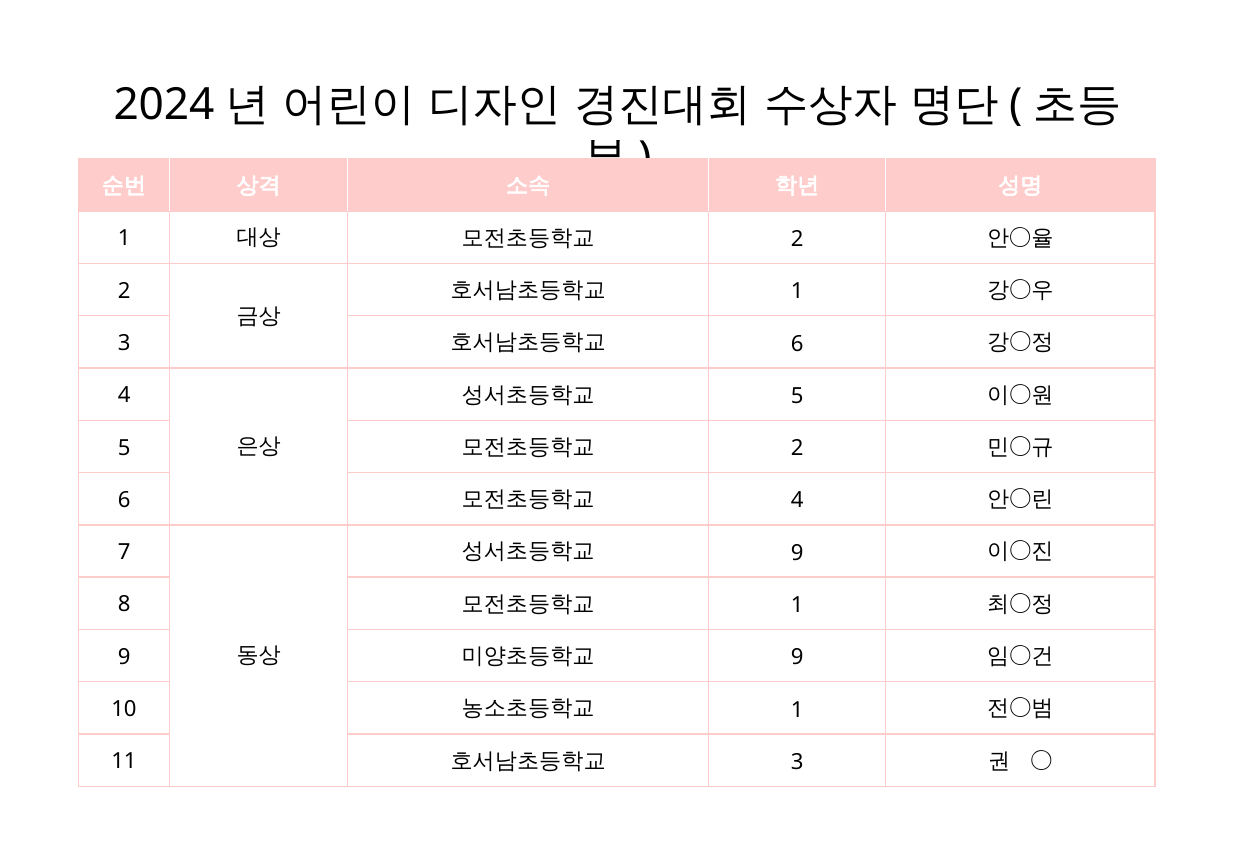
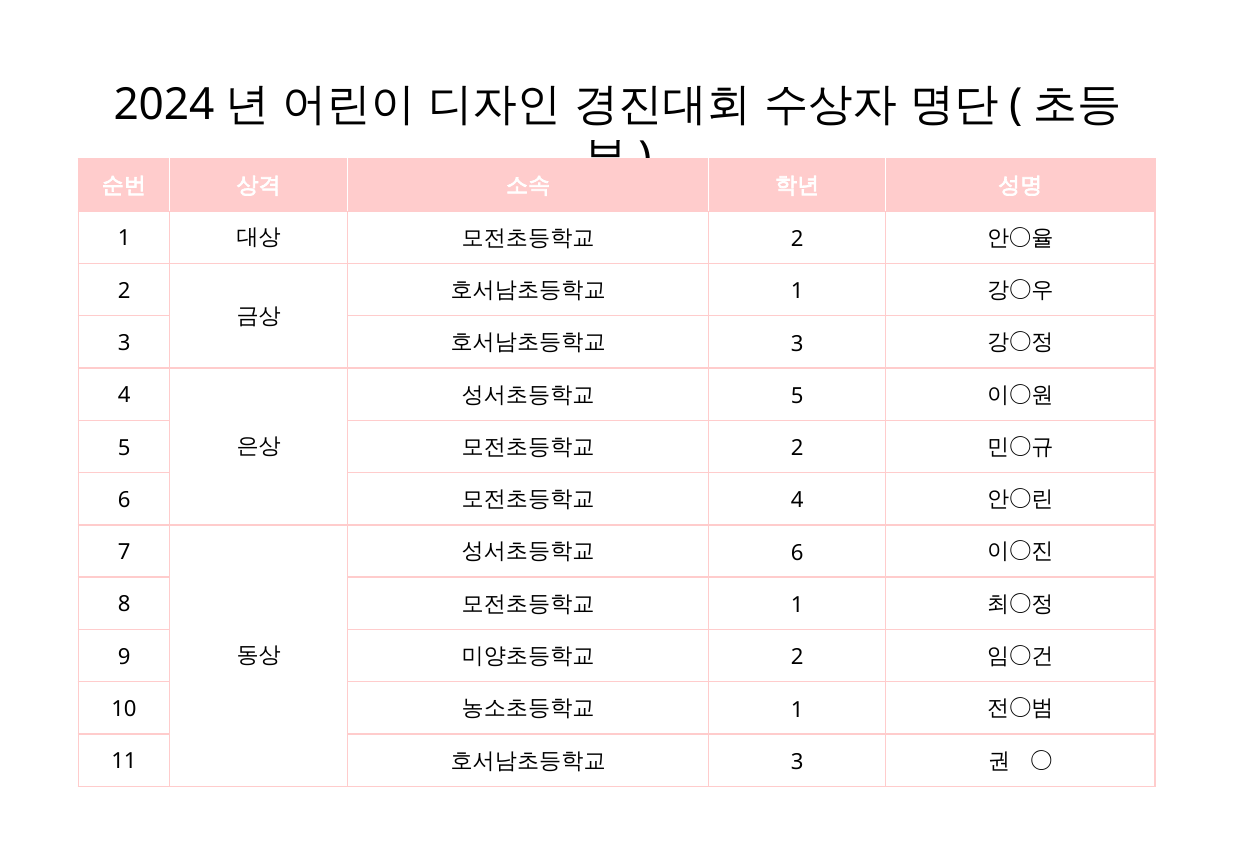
6: 6 -> 3 (797, 344)
9: 9 -> 6 (797, 553)
9: 9 -> 2 (797, 657)
